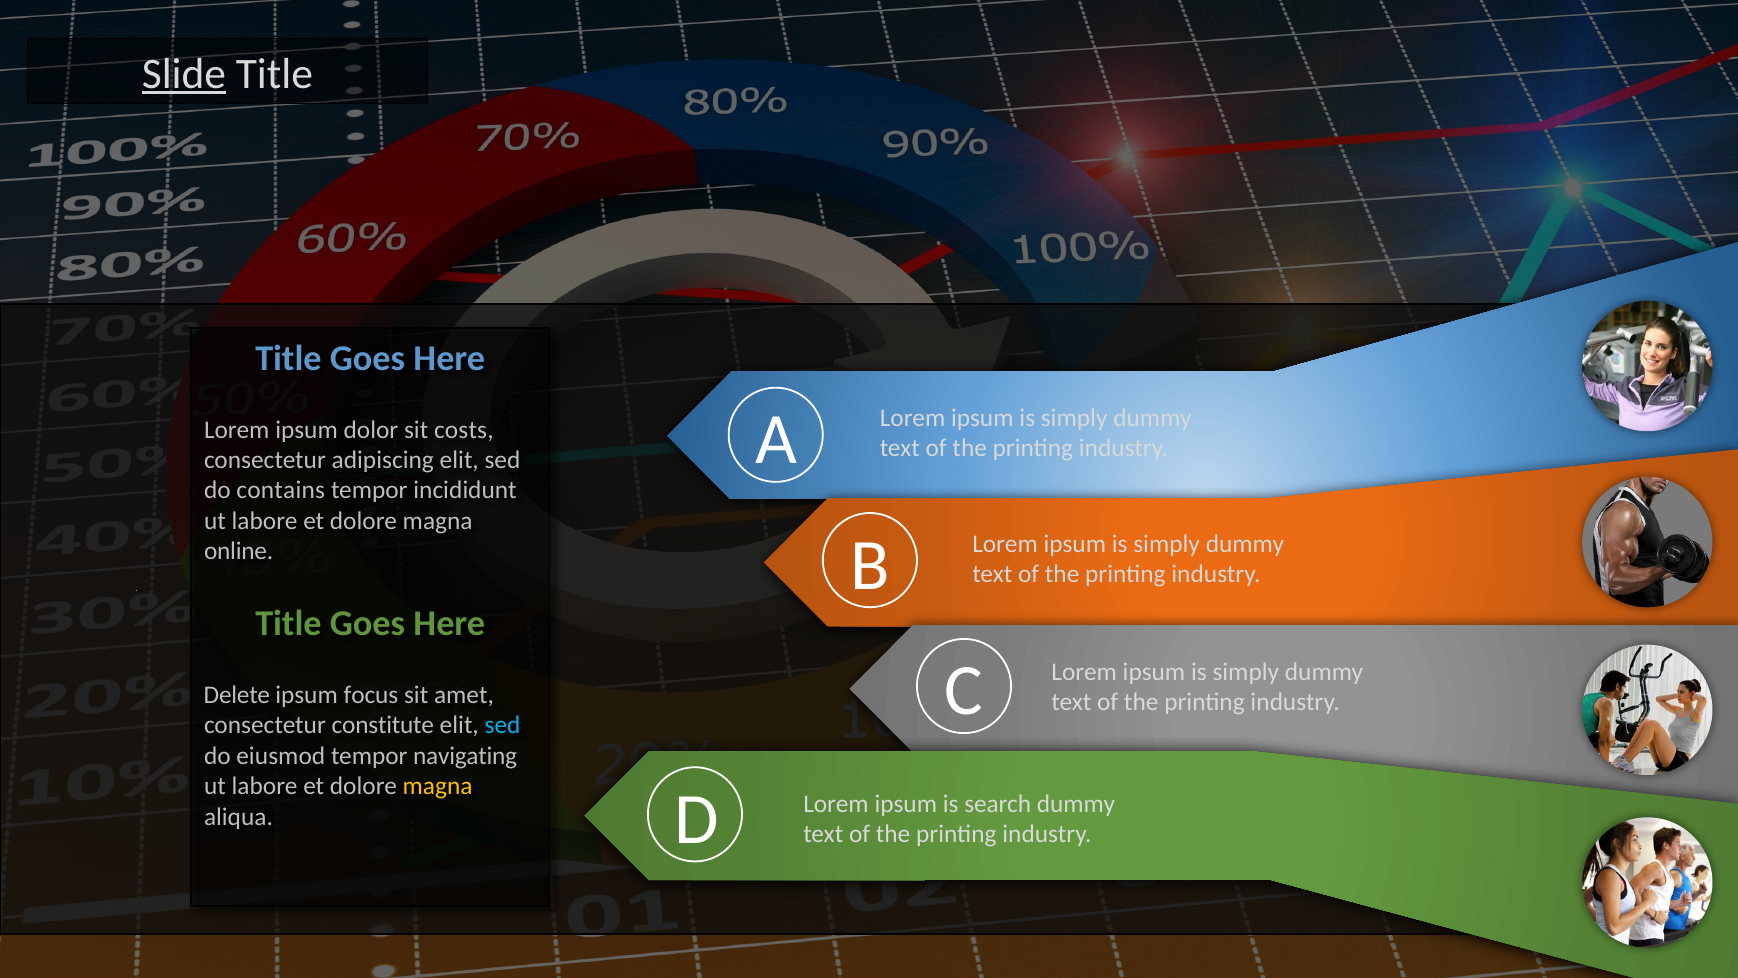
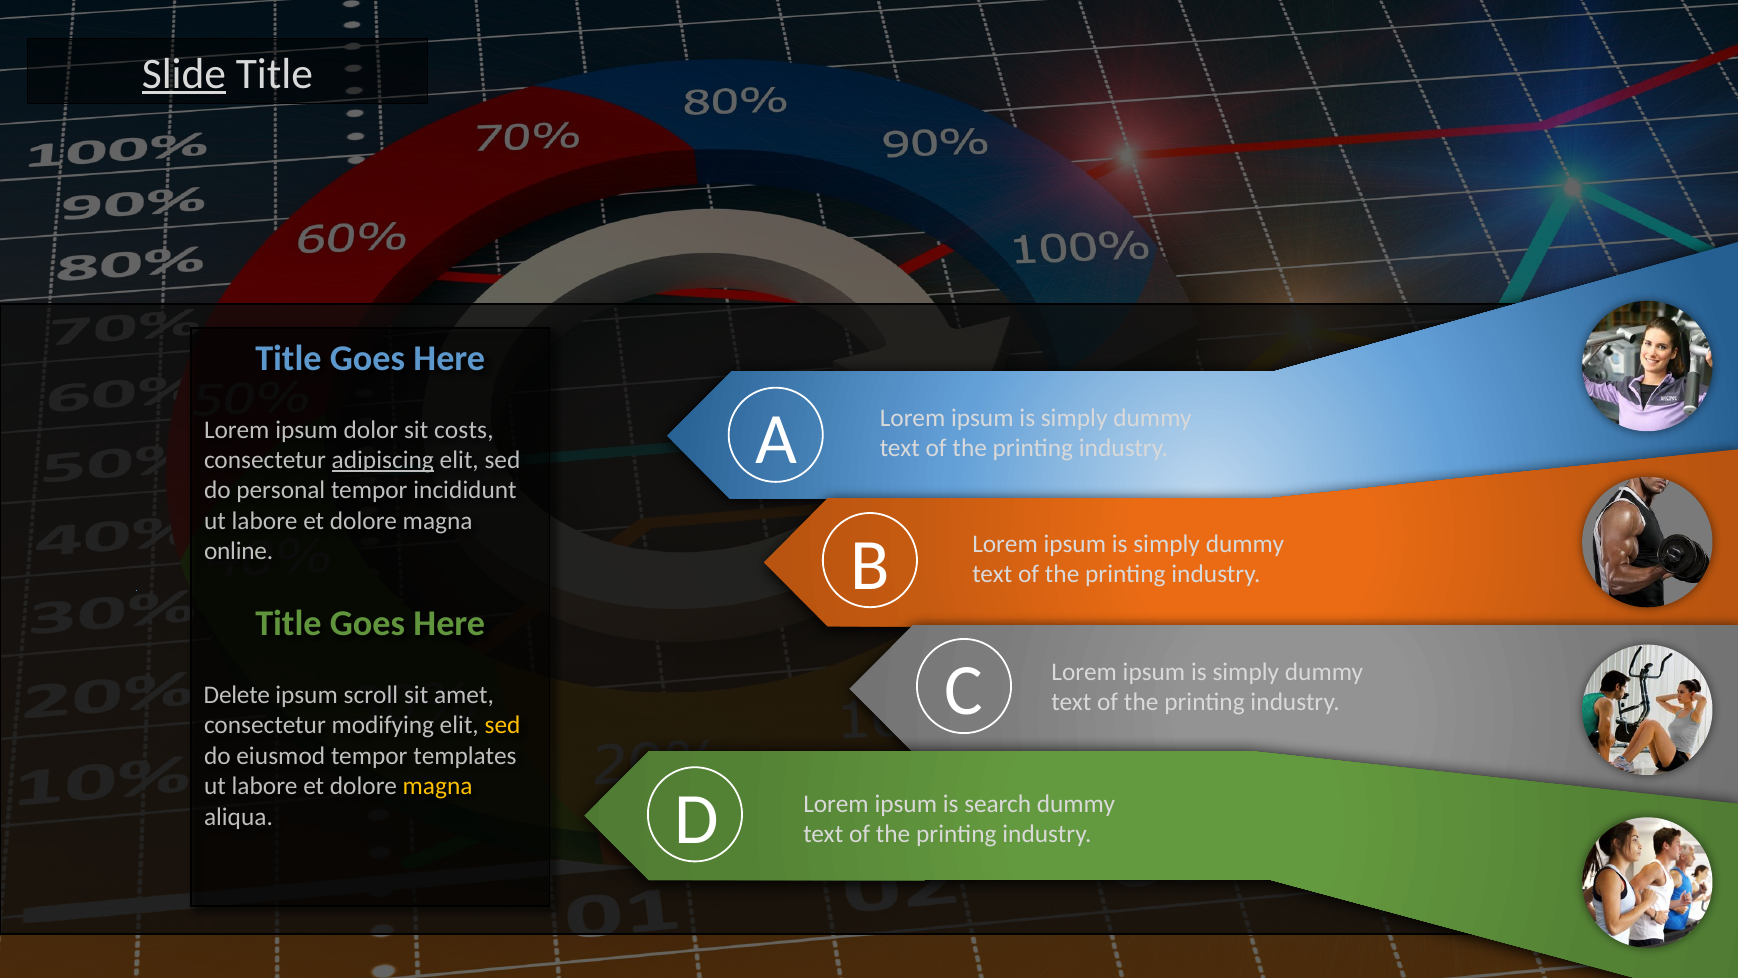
adipiscing underline: none -> present (383, 460)
contains: contains -> personal (281, 490)
focus: focus -> scroll (371, 695)
constitute: constitute -> modifying (383, 725)
sed colour: light blue -> yellow (503, 725)
navigating: navigating -> templates (465, 756)
